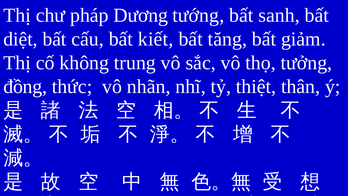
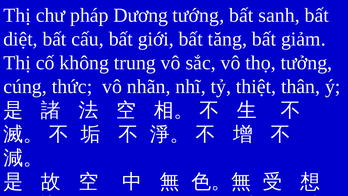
kiết: kiết -> giới (156, 39)
đồng: đồng -> cúng (25, 87)
